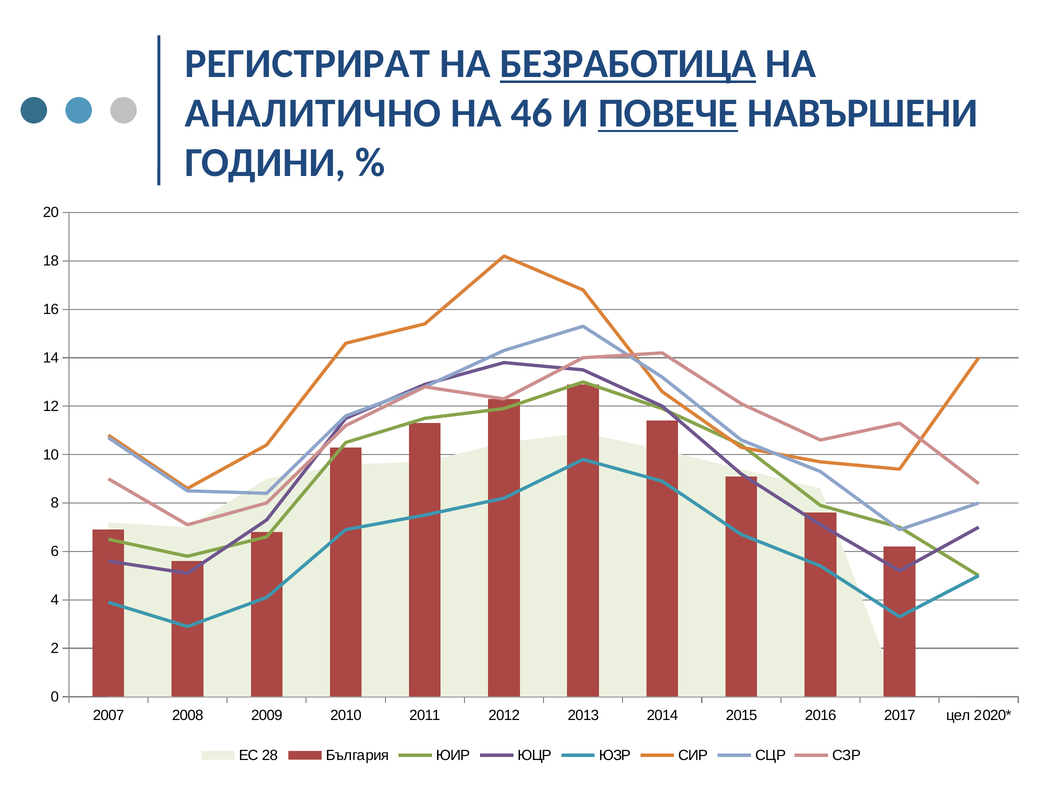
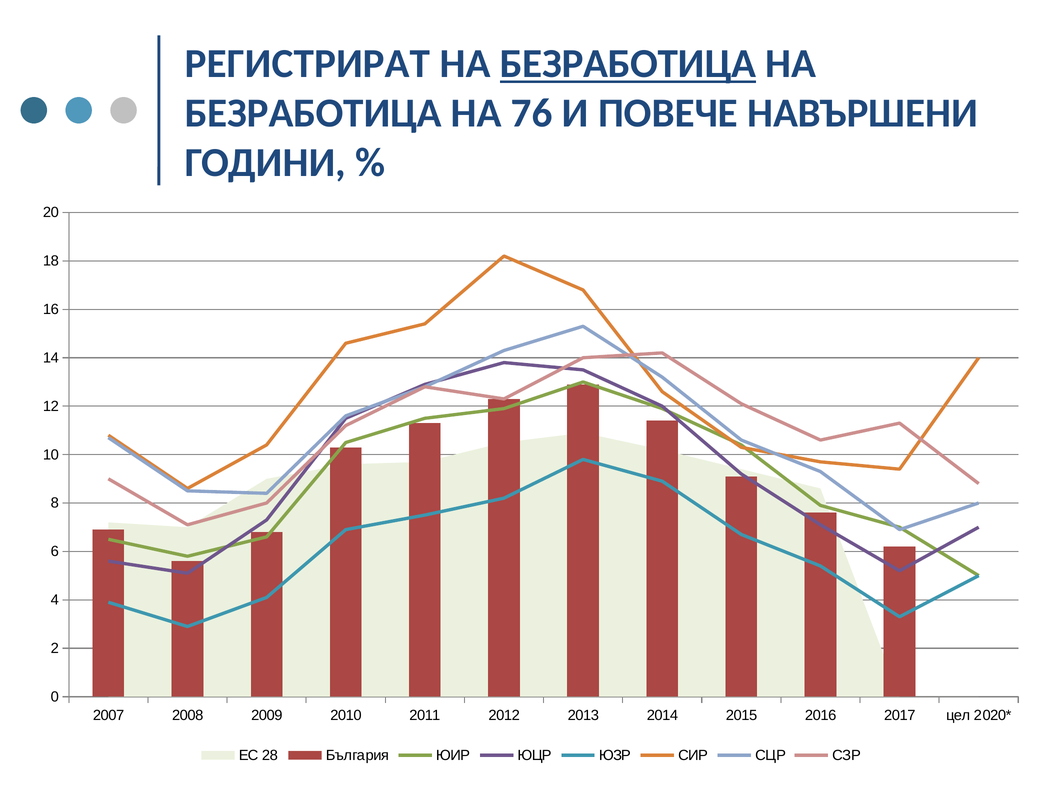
АНАЛИТИЧНО: АНАЛИТИЧНО -> БЕЗРАБОТИЦА (313, 113)
46: 46 -> 76 (532, 113)
ПОВЕЧЕ underline: present -> none (668, 113)
